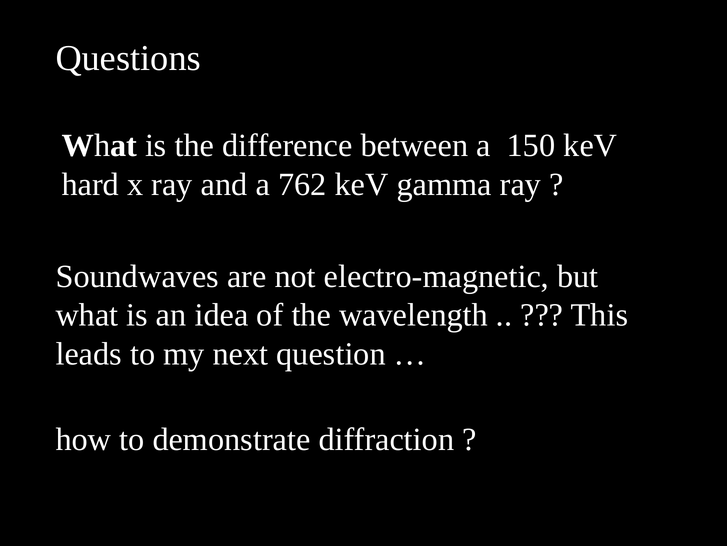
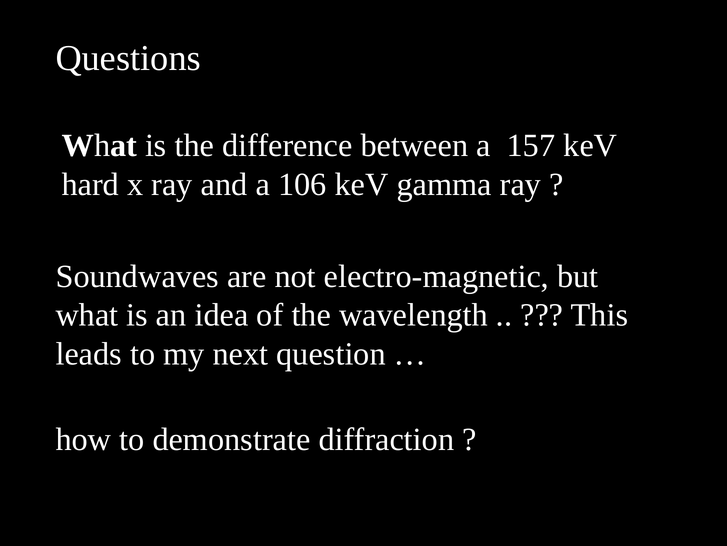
150: 150 -> 157 (531, 146)
762: 762 -> 106 (302, 184)
